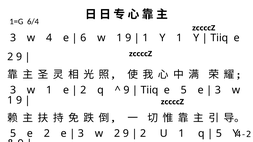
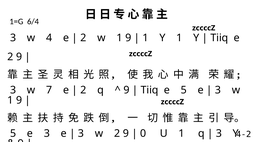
6: 6 -> 2 (83, 38)
1: 1 -> 7 (49, 90)
5 e 2: 2 -> 3 (47, 134)
2: 2 -> 0 (143, 134)
5: 5 -> 3 (219, 134)
